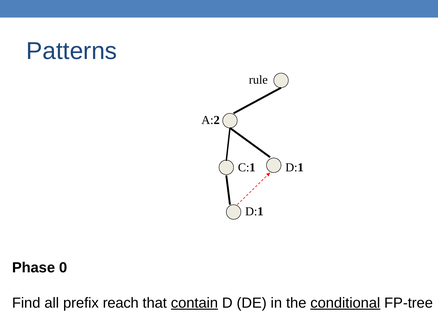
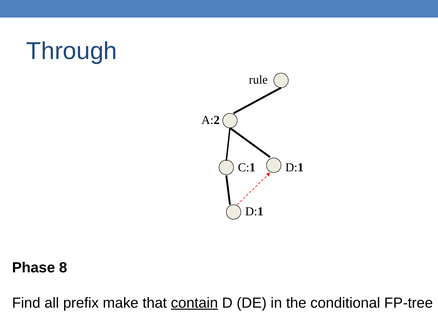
Patterns: Patterns -> Through (72, 51)
0: 0 -> 8 (63, 267)
reach: reach -> make (121, 302)
conditional underline: present -> none (345, 302)
